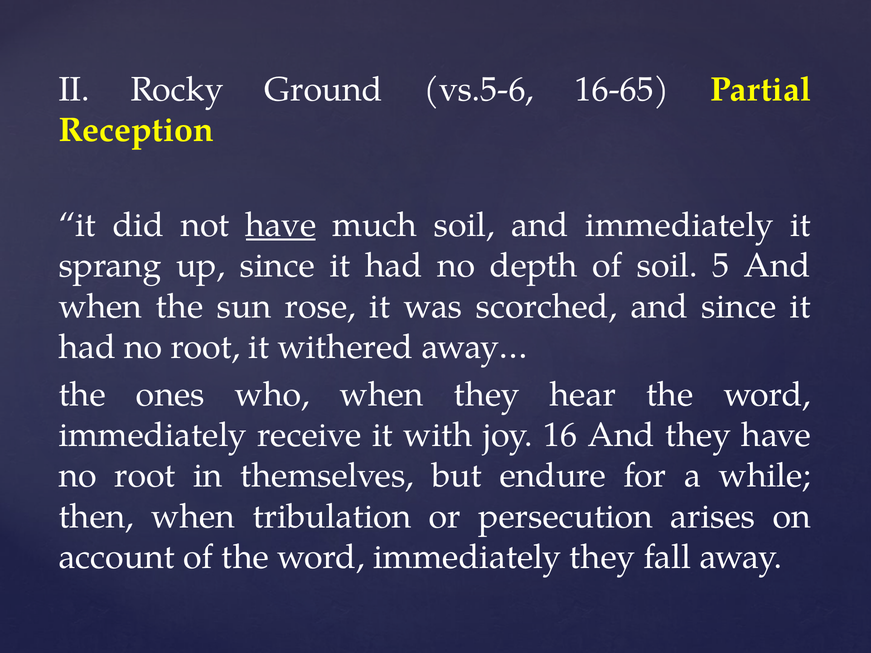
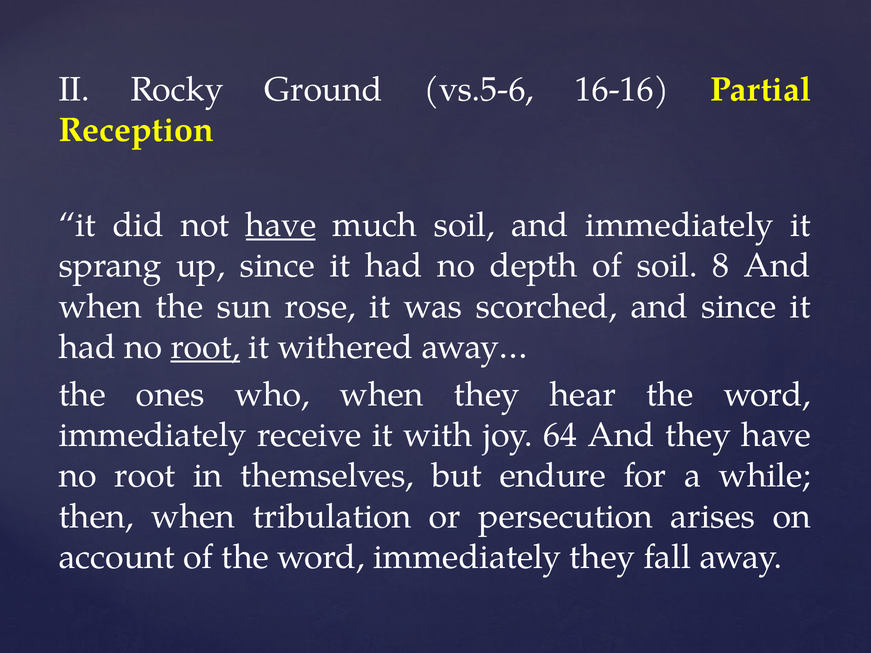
16-65: 16-65 -> 16-16 (622, 90)
5: 5 -> 8 (721, 266)
root underline: none -> present (205, 347)
16: 16 -> 64 (560, 435)
